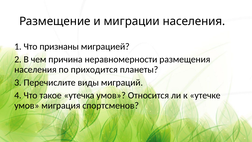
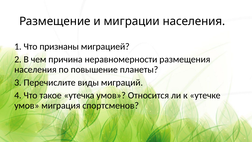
приходится: приходится -> повышение (94, 70)
